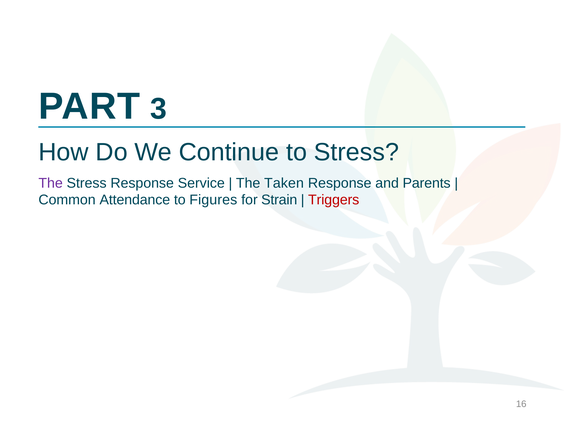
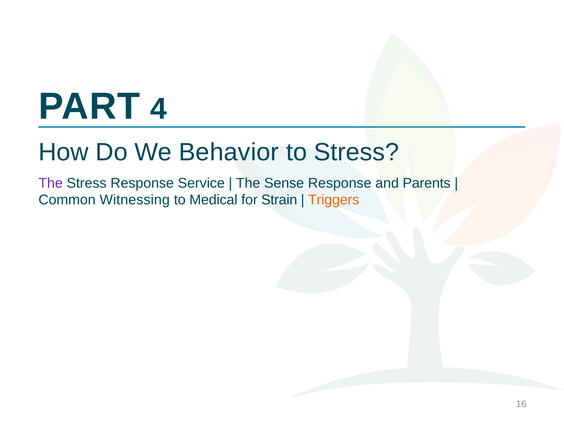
3: 3 -> 4 (159, 109)
Continue: Continue -> Behavior (229, 152)
Taken: Taken -> Sense (284, 183)
Attendance: Attendance -> Witnessing (135, 200)
Figures: Figures -> Medical (213, 200)
Triggers colour: red -> orange (334, 200)
